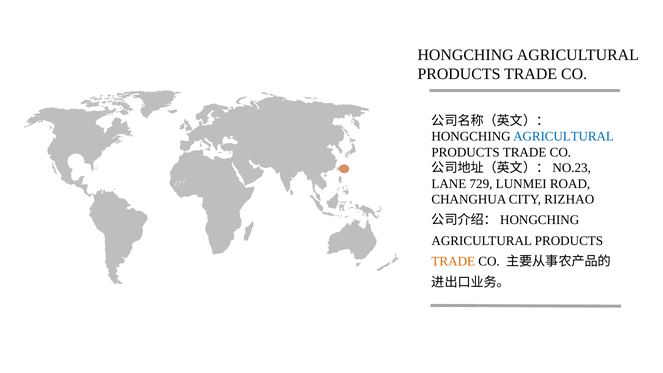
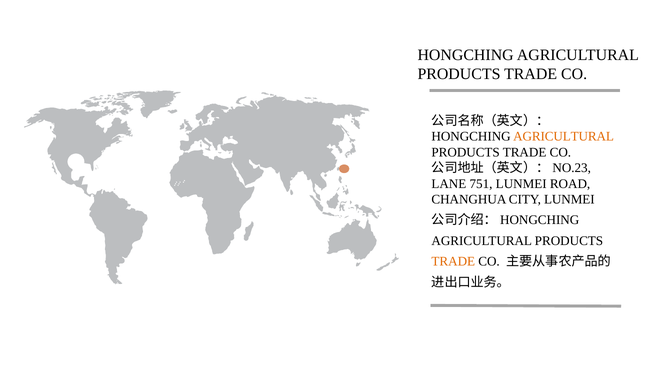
AGRICULTURAL colour: blue -> orange (564, 136)
729: 729 -> 751 (481, 184)
CITY RIZHAO: RIZHAO -> LUNMEI (569, 199)
